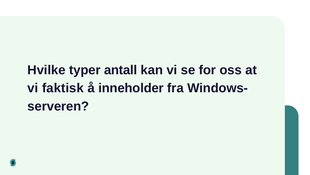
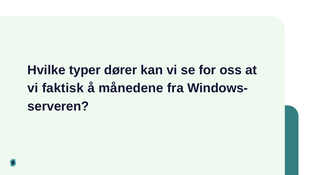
antall: antall -> dører (121, 70)
inneholder: inneholder -> månedene (131, 88)
